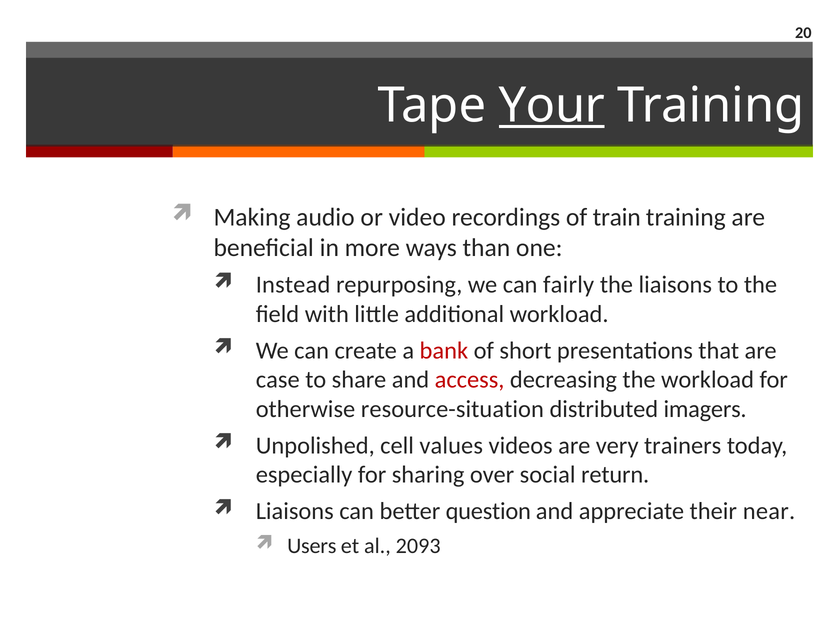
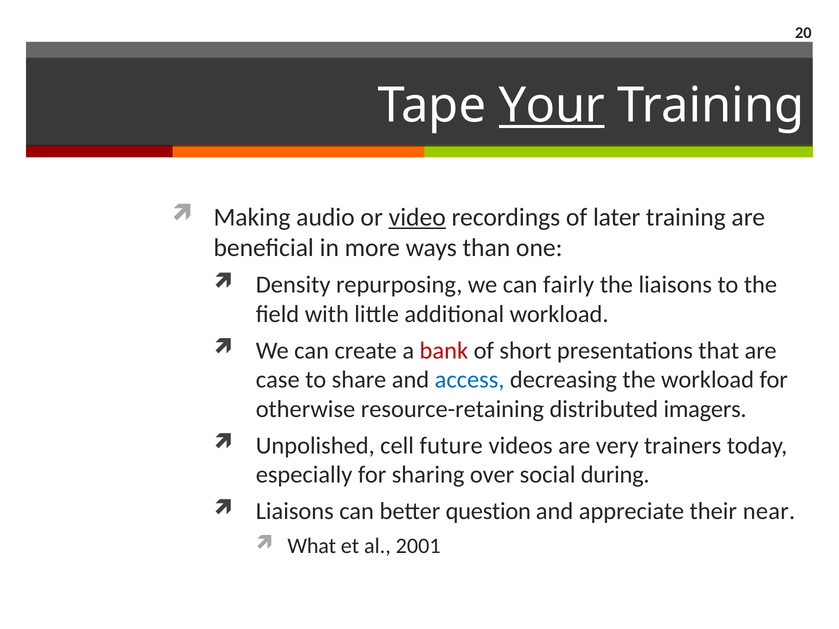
video underline: none -> present (417, 217)
train: train -> later (617, 217)
Instead: Instead -> Density (293, 285)
access colour: red -> blue (470, 380)
resource-situation: resource-situation -> resource-retaining (452, 409)
values: values -> future (451, 446)
return: return -> during (615, 475)
Users: Users -> What (312, 546)
2093: 2093 -> 2001 (418, 546)
